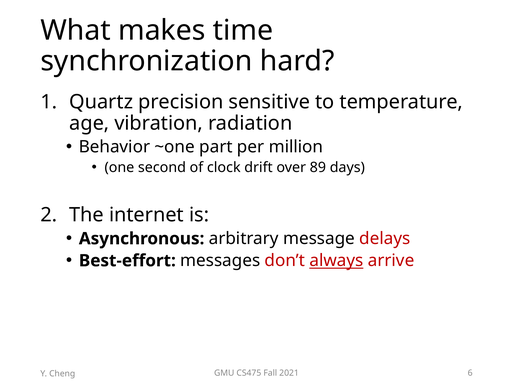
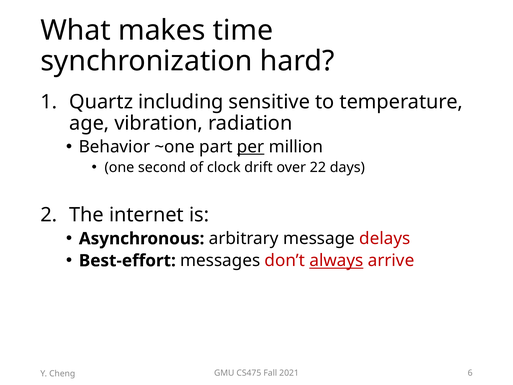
precision: precision -> including (181, 102)
per underline: none -> present (251, 147)
89: 89 -> 22 (318, 167)
